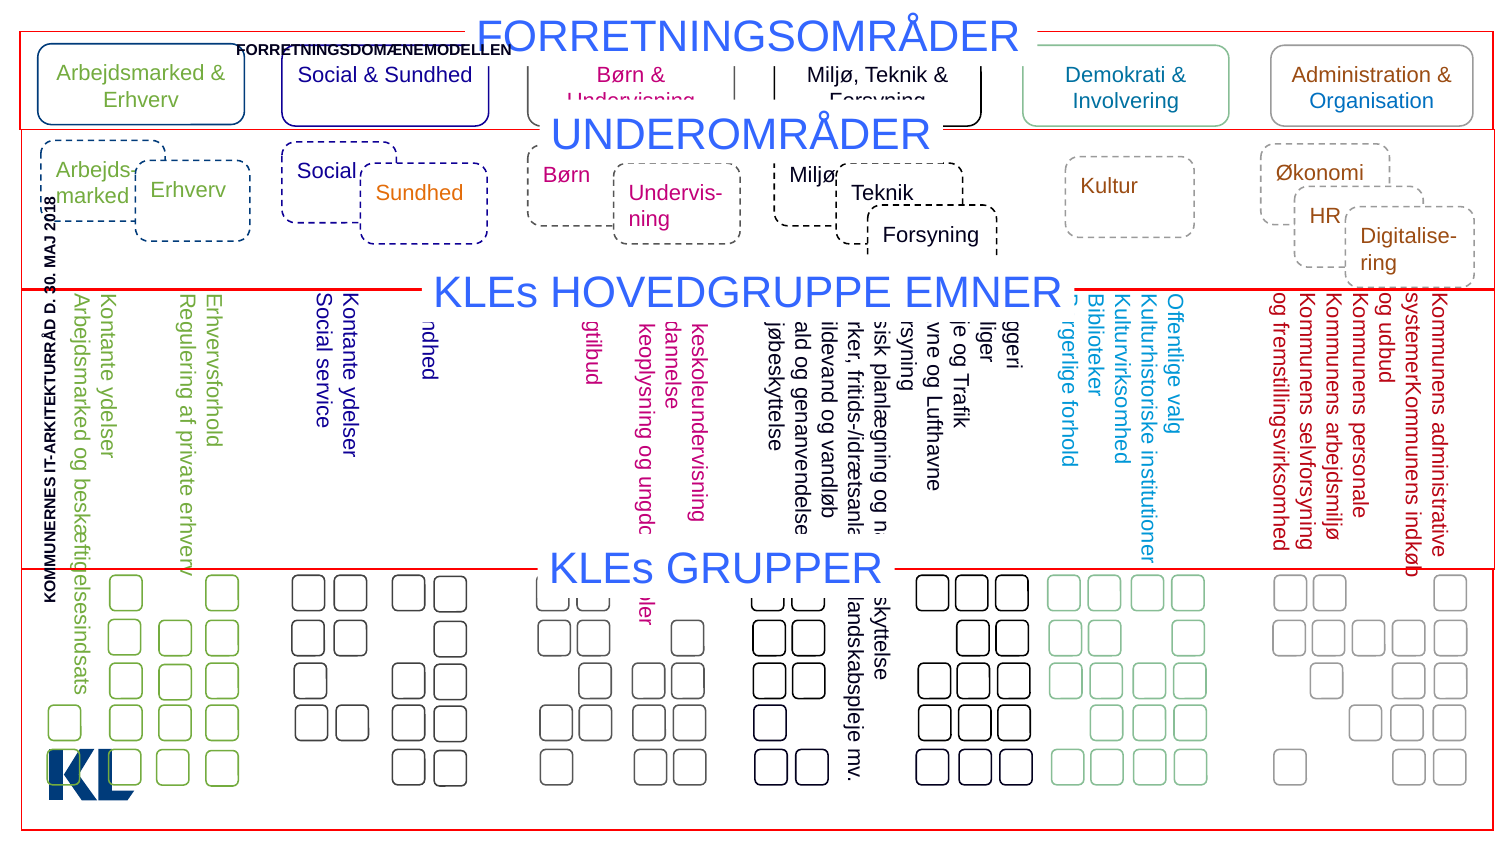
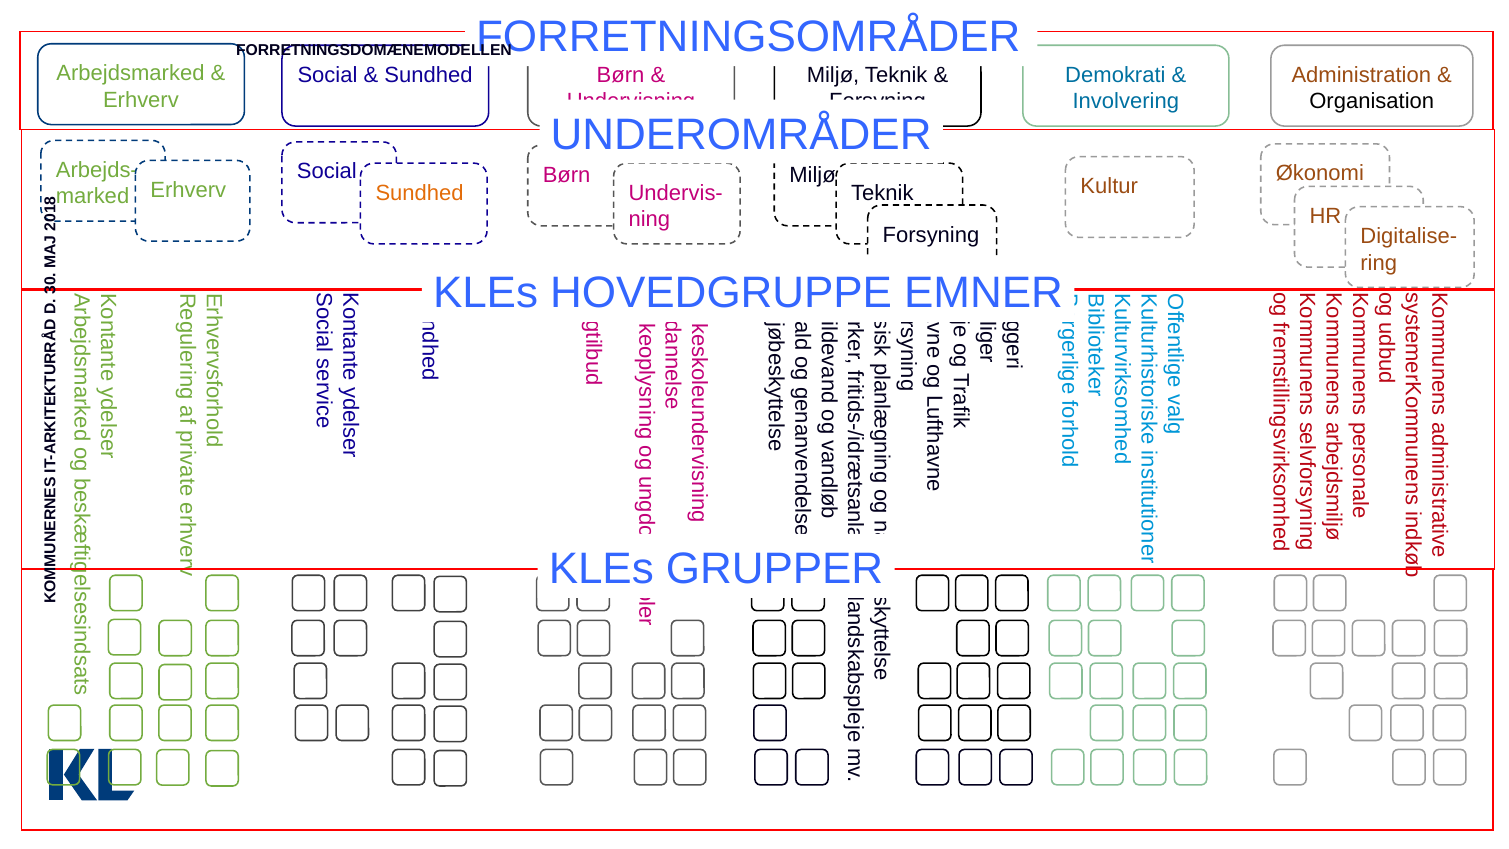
Organisation colour: blue -> black (1372, 101)
